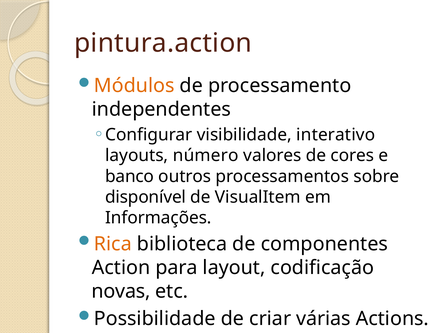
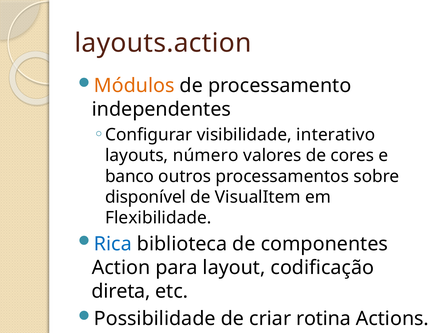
pintura.action: pintura.action -> layouts.action (163, 43)
Informações: Informações -> Flexibilidade (158, 218)
Rica colour: orange -> blue (113, 244)
novas: novas -> direta (121, 291)
várias: várias -> rotina (324, 319)
